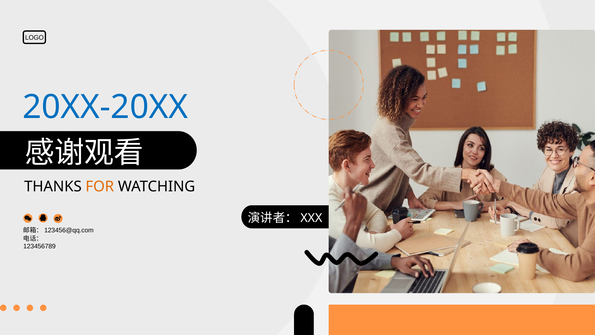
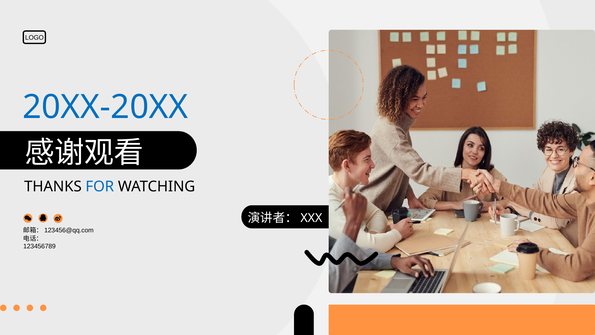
FOR colour: orange -> blue (100, 186)
